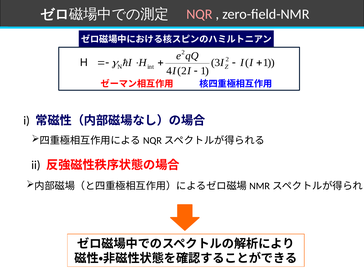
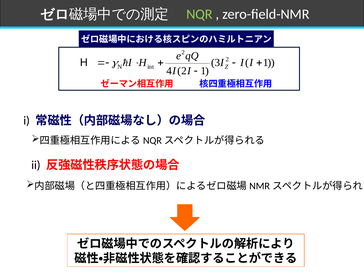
NQR colour: pink -> light green (199, 14)
